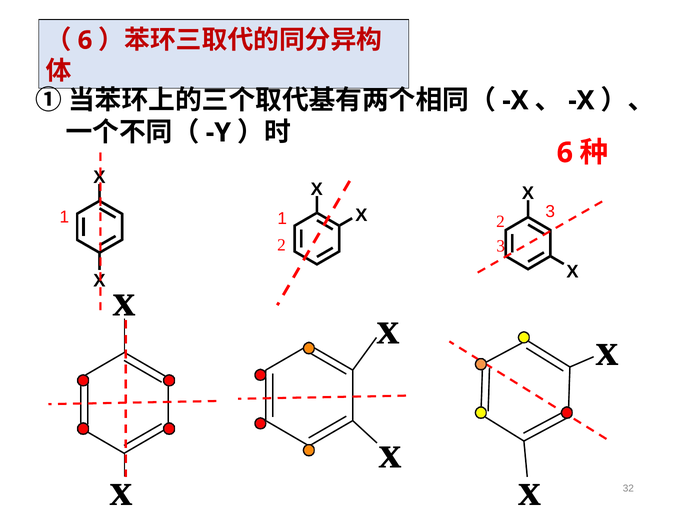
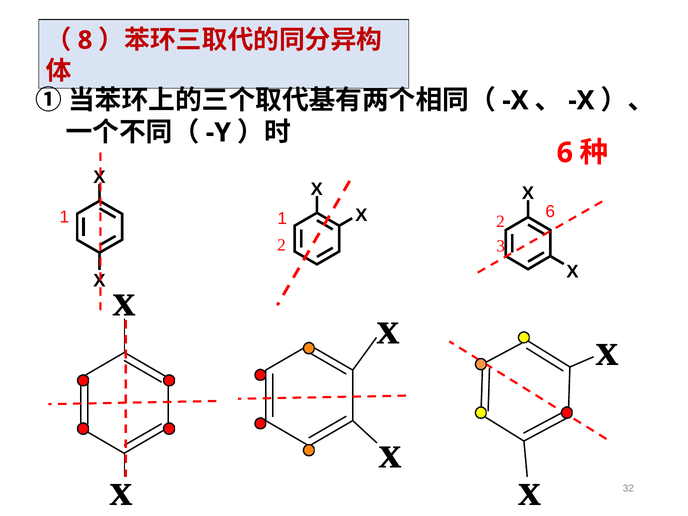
6: 6 -> 8 (85, 40)
1 3: 3 -> 6 (550, 212)
